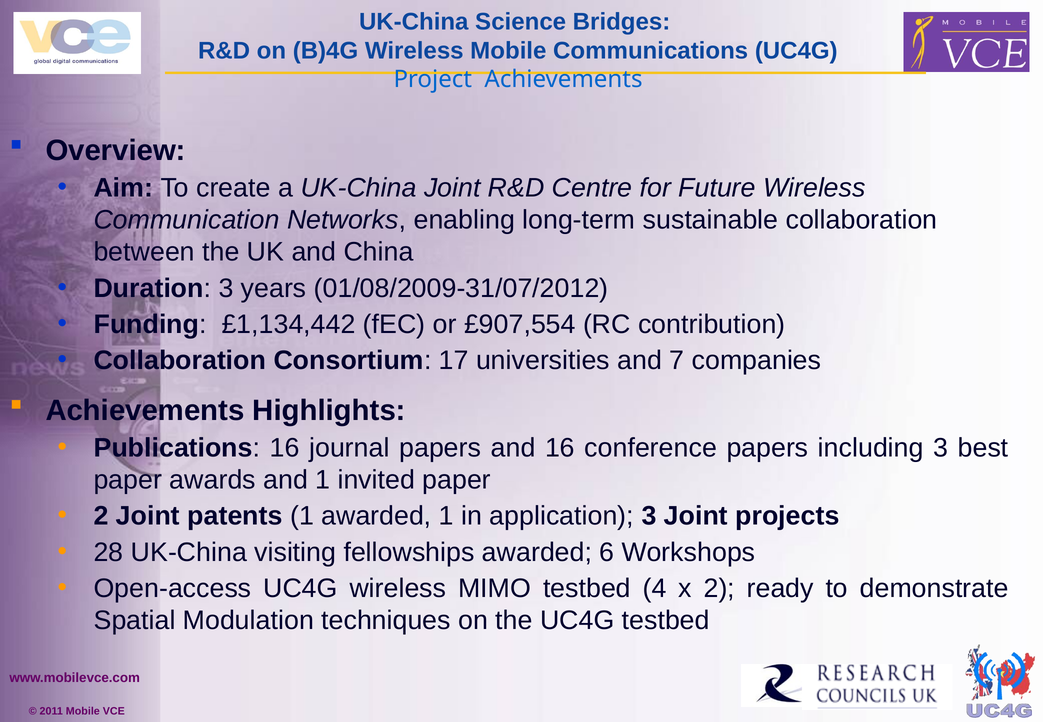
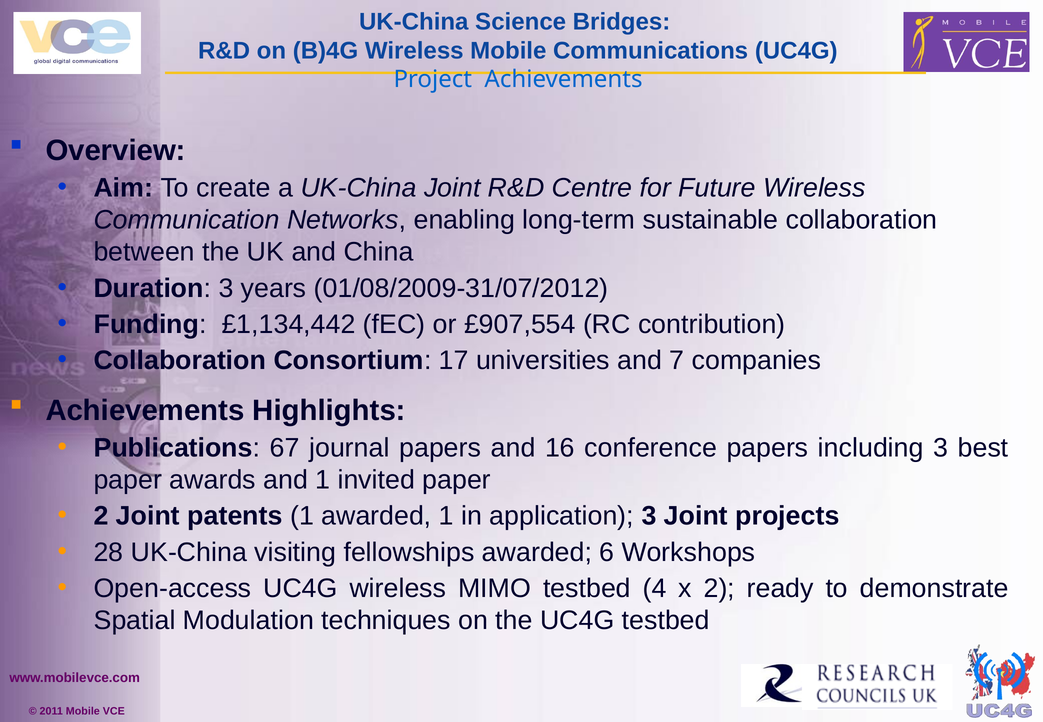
Publications 16: 16 -> 67 (285, 448)
